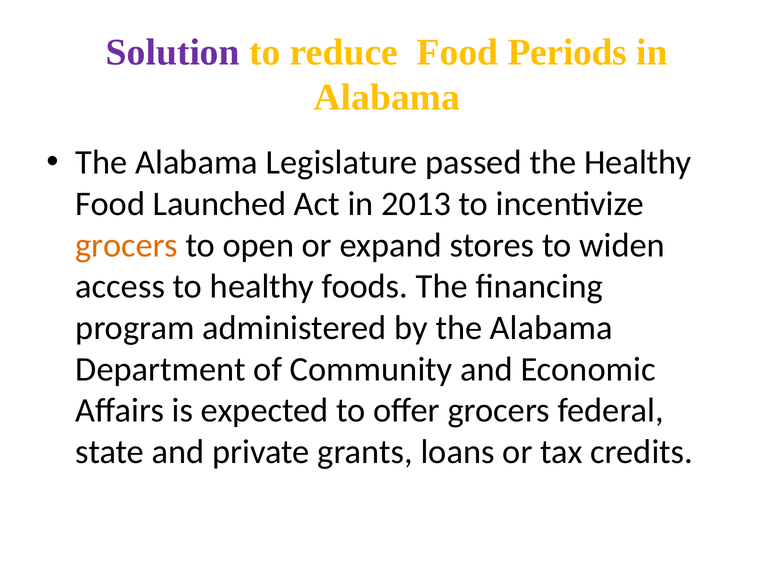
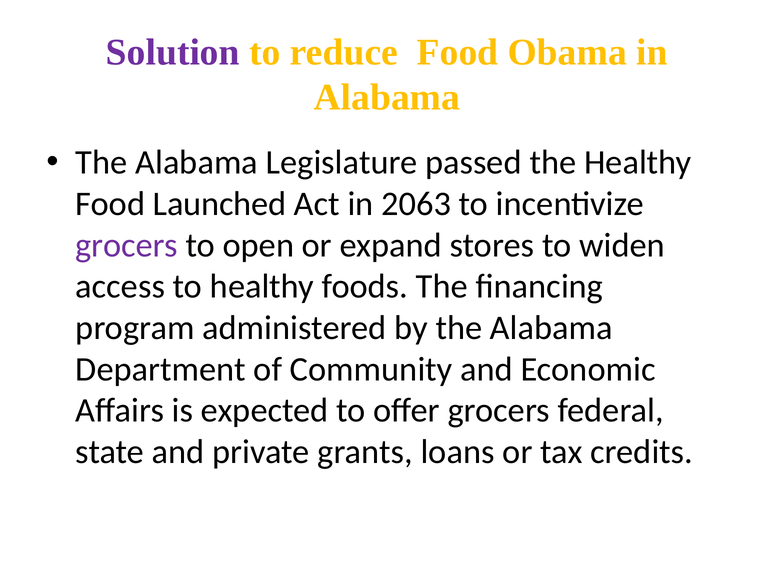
Periods: Periods -> Obama (567, 52)
2013: 2013 -> 2063 (416, 204)
grocers colour: orange -> purple (127, 245)
